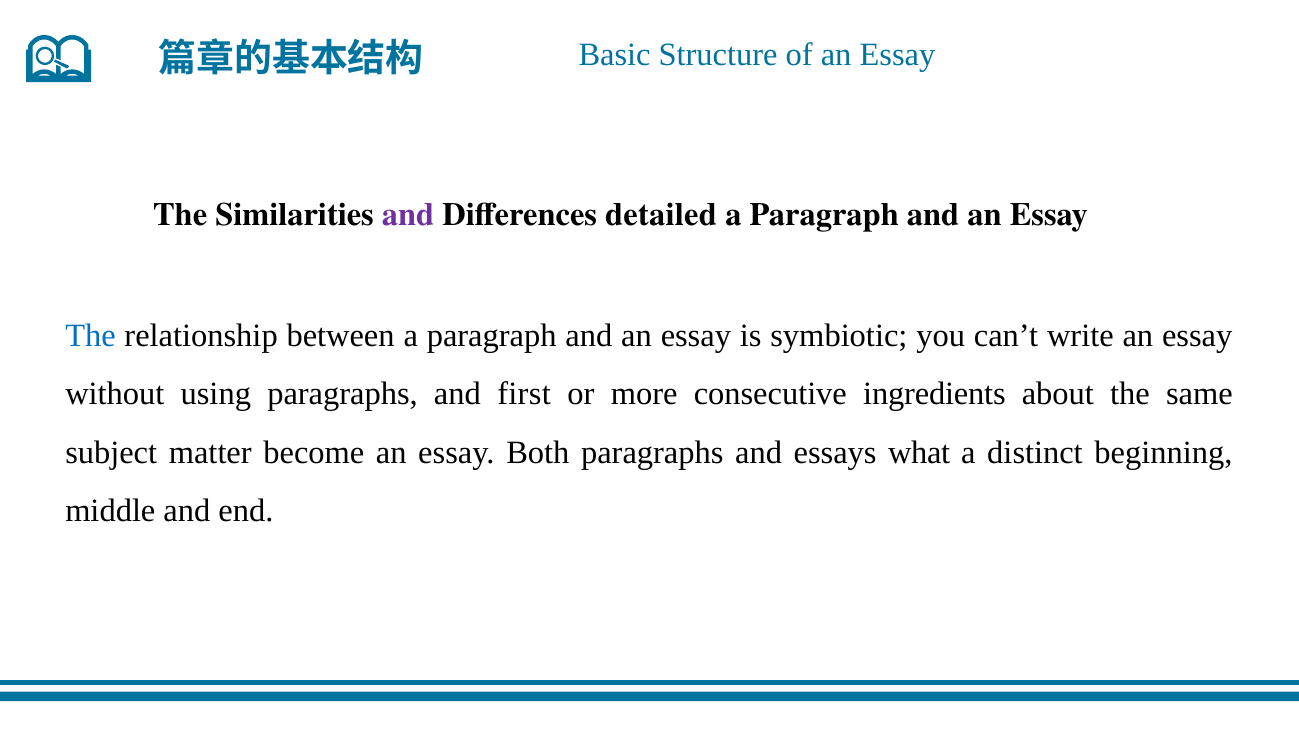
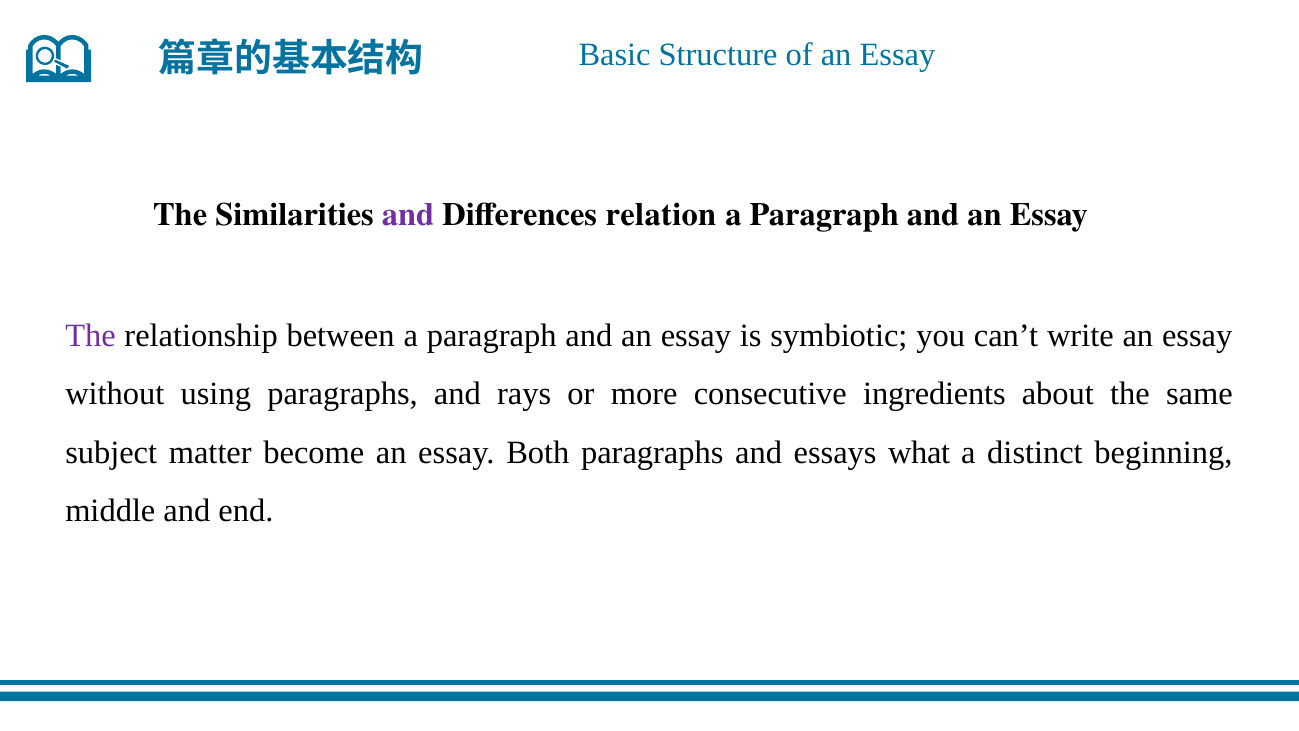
detailed: detailed -> relation (661, 215)
The colour: blue -> purple (90, 336)
first: first -> rays (524, 394)
